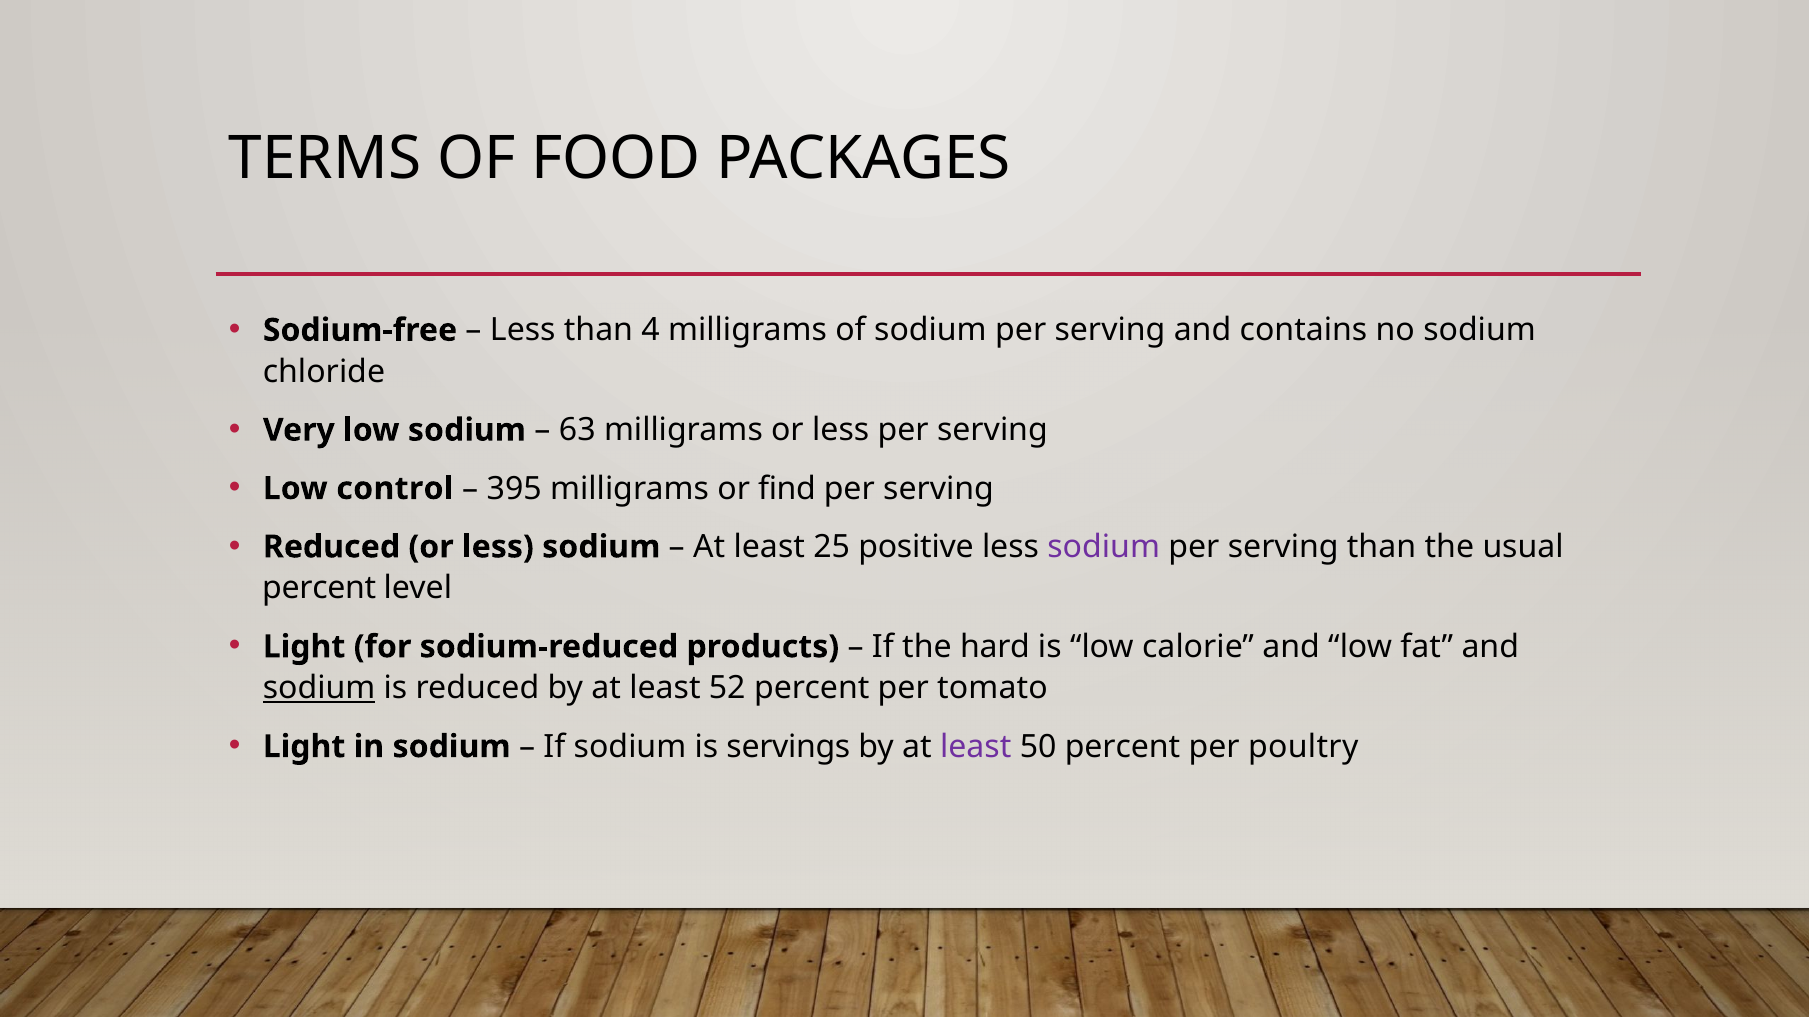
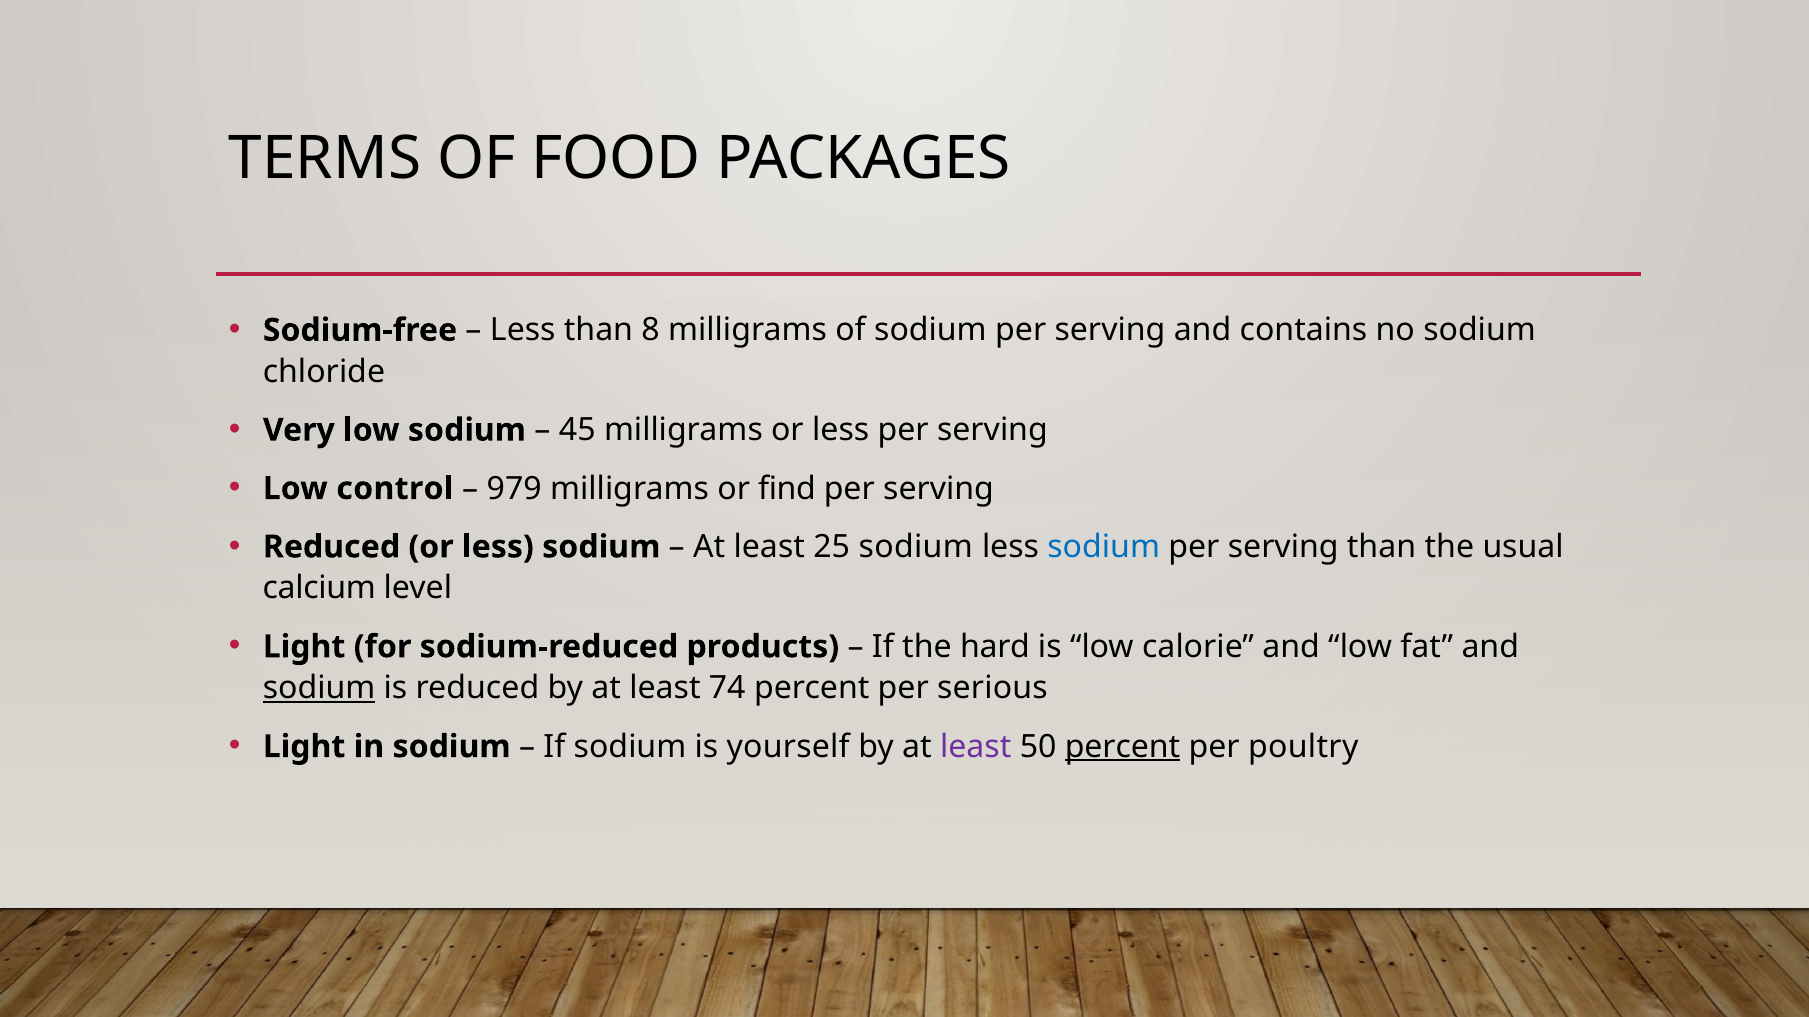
4: 4 -> 8 (651, 330)
63: 63 -> 45 (577, 430)
395: 395 -> 979 (514, 489)
25 positive: positive -> sodium (916, 547)
sodium colour: purple -> blue (1104, 547)
percent: percent -> calcium (319, 589)
52: 52 -> 74 (727, 689)
tomato: tomato -> serious (992, 689)
servings: servings -> yourself (788, 747)
percent underline: none -> present (1122, 747)
